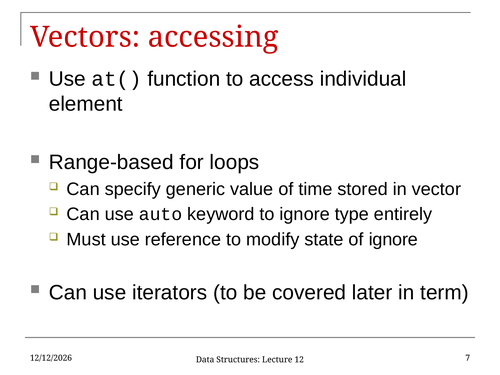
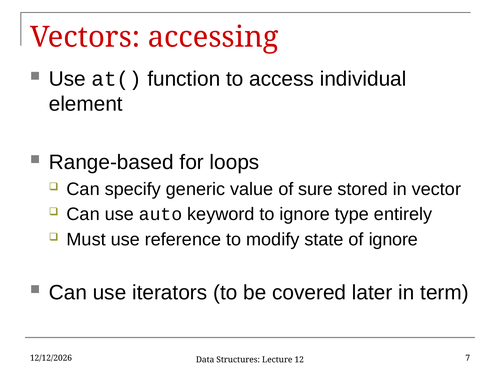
time: time -> sure (316, 189)
